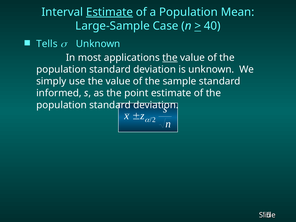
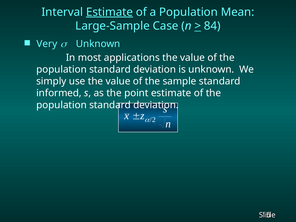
40: 40 -> 84 (212, 26)
Tells: Tells -> Very (47, 44)
the underline: present -> none (170, 58)
